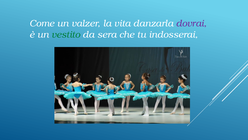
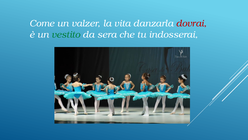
dovrai colour: purple -> red (191, 23)
